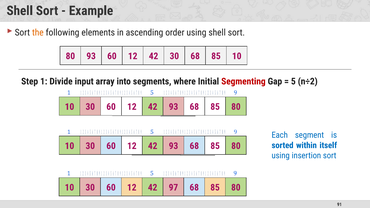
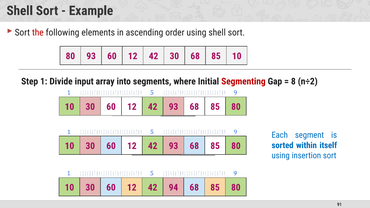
the colour: orange -> red (38, 33)
5: 5 -> 8 (293, 81)
97: 97 -> 94 (173, 188)
